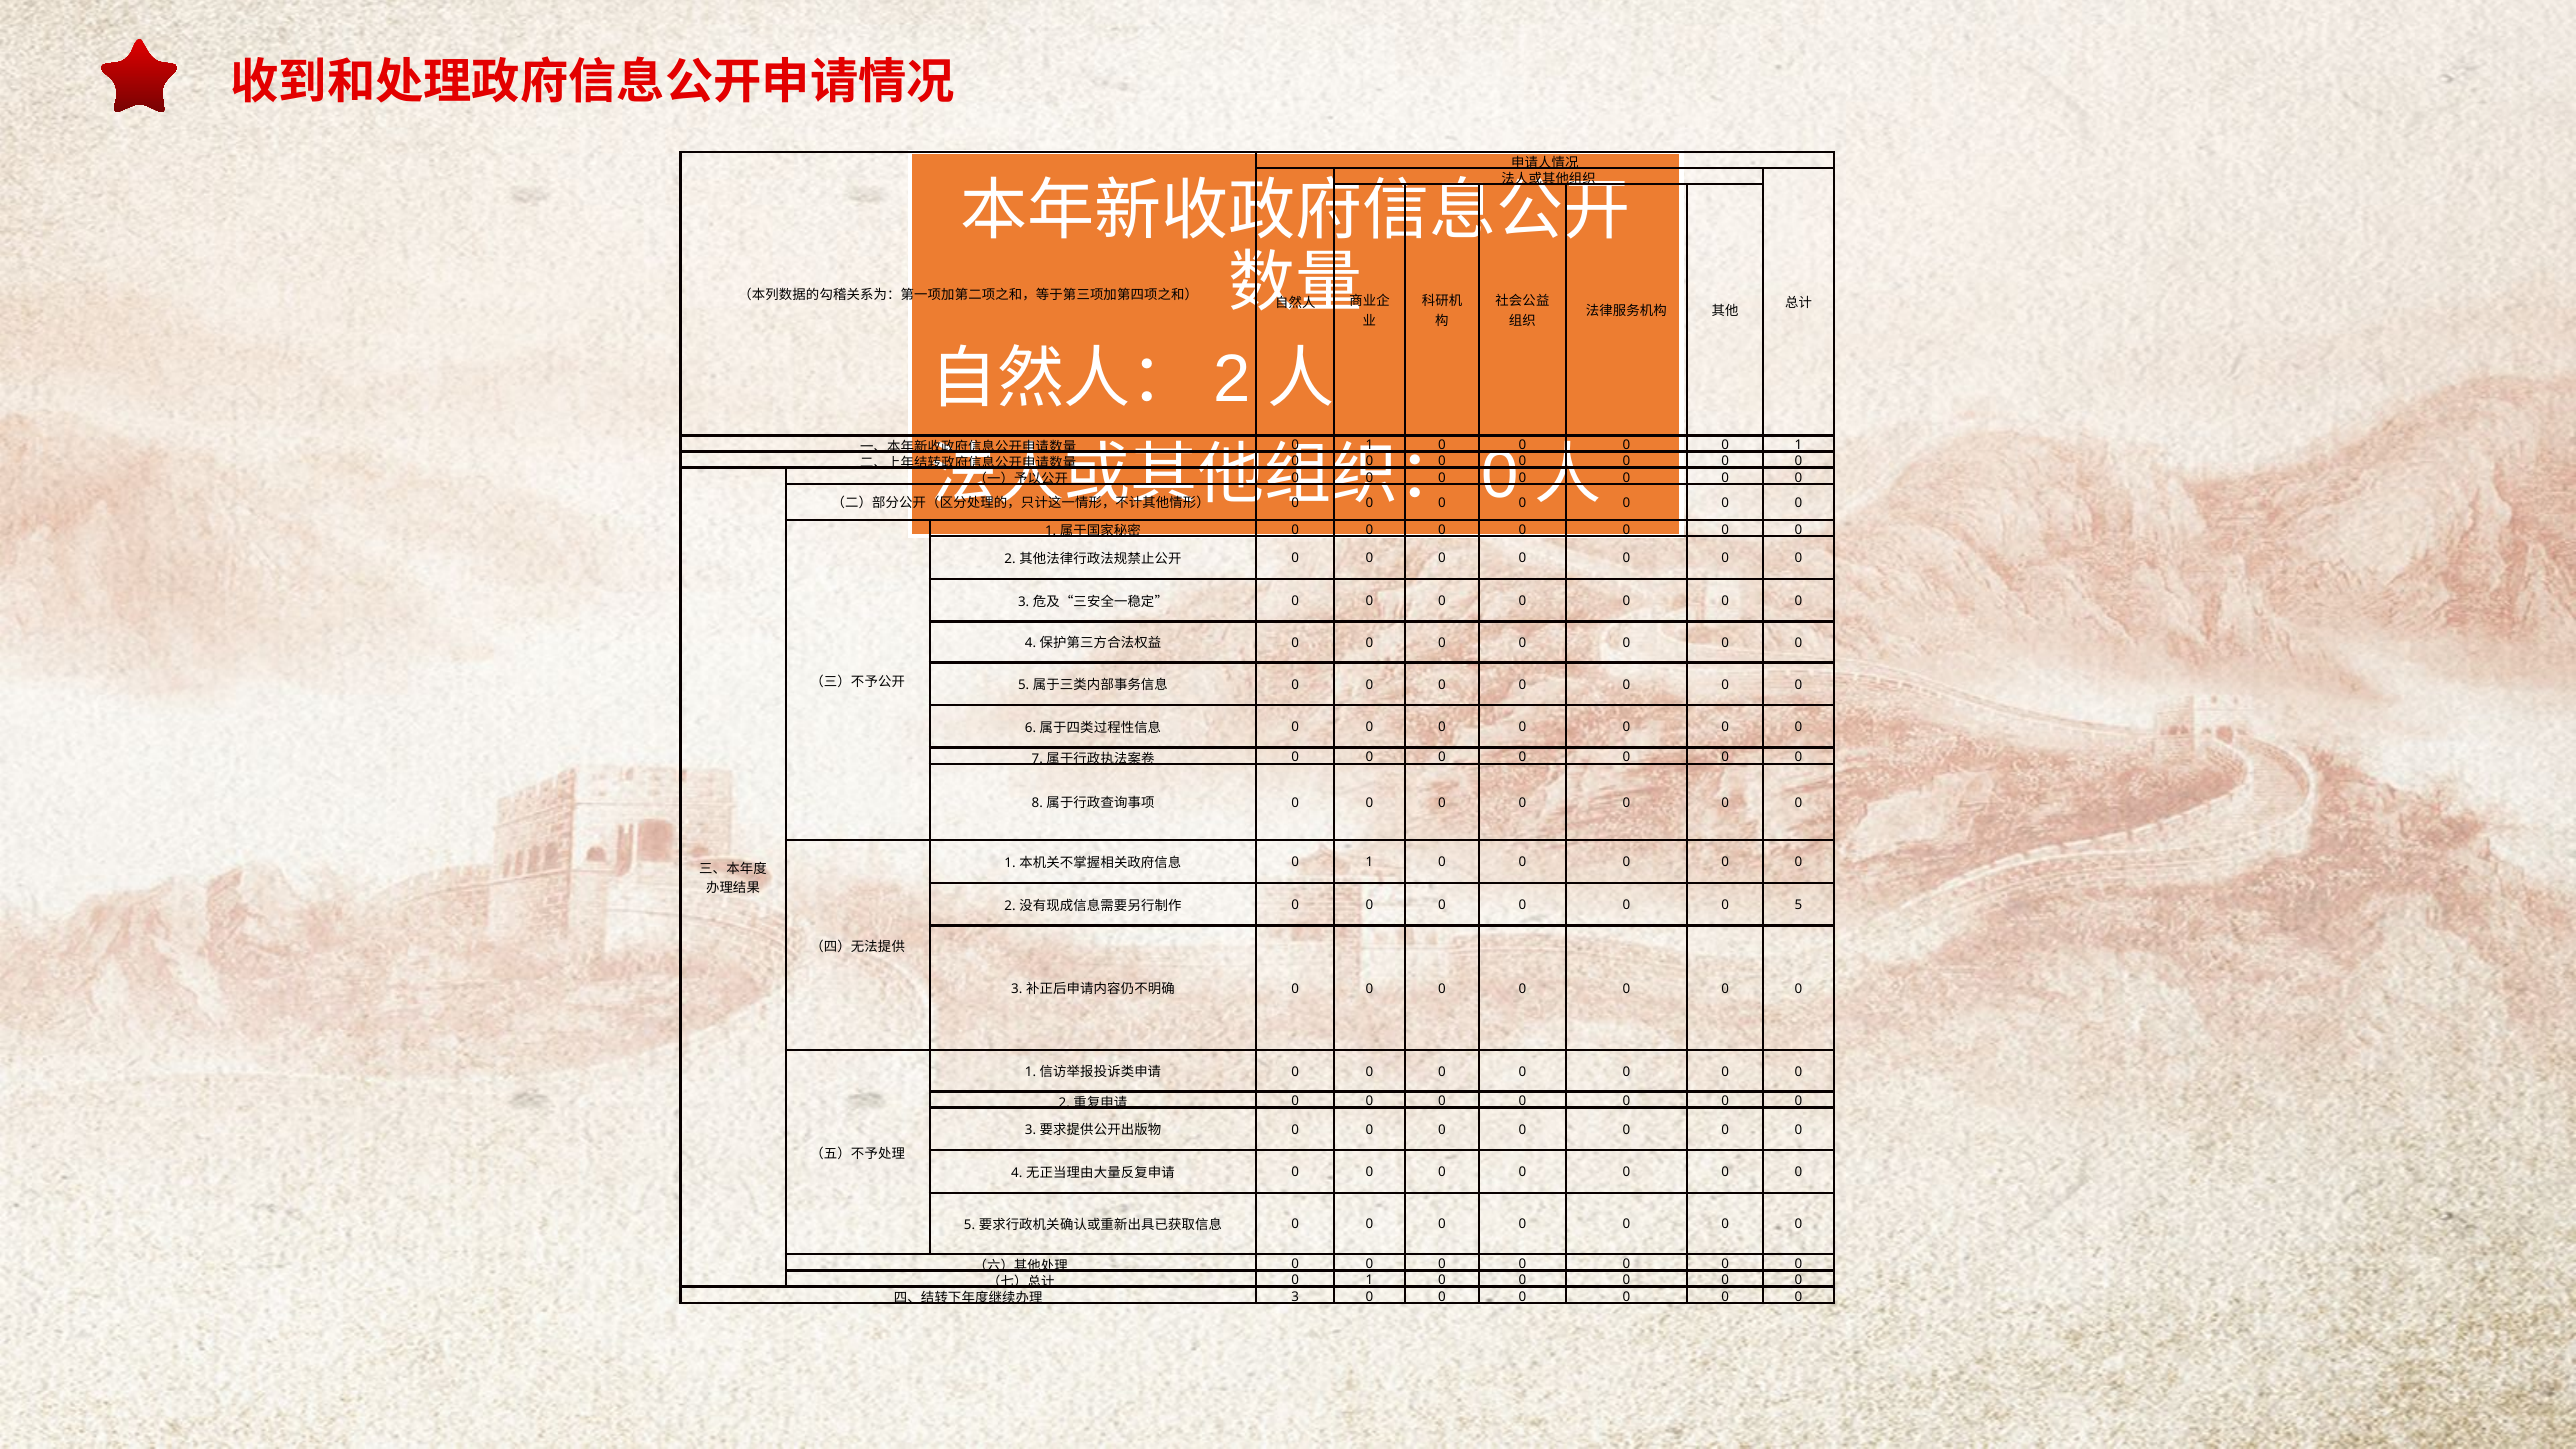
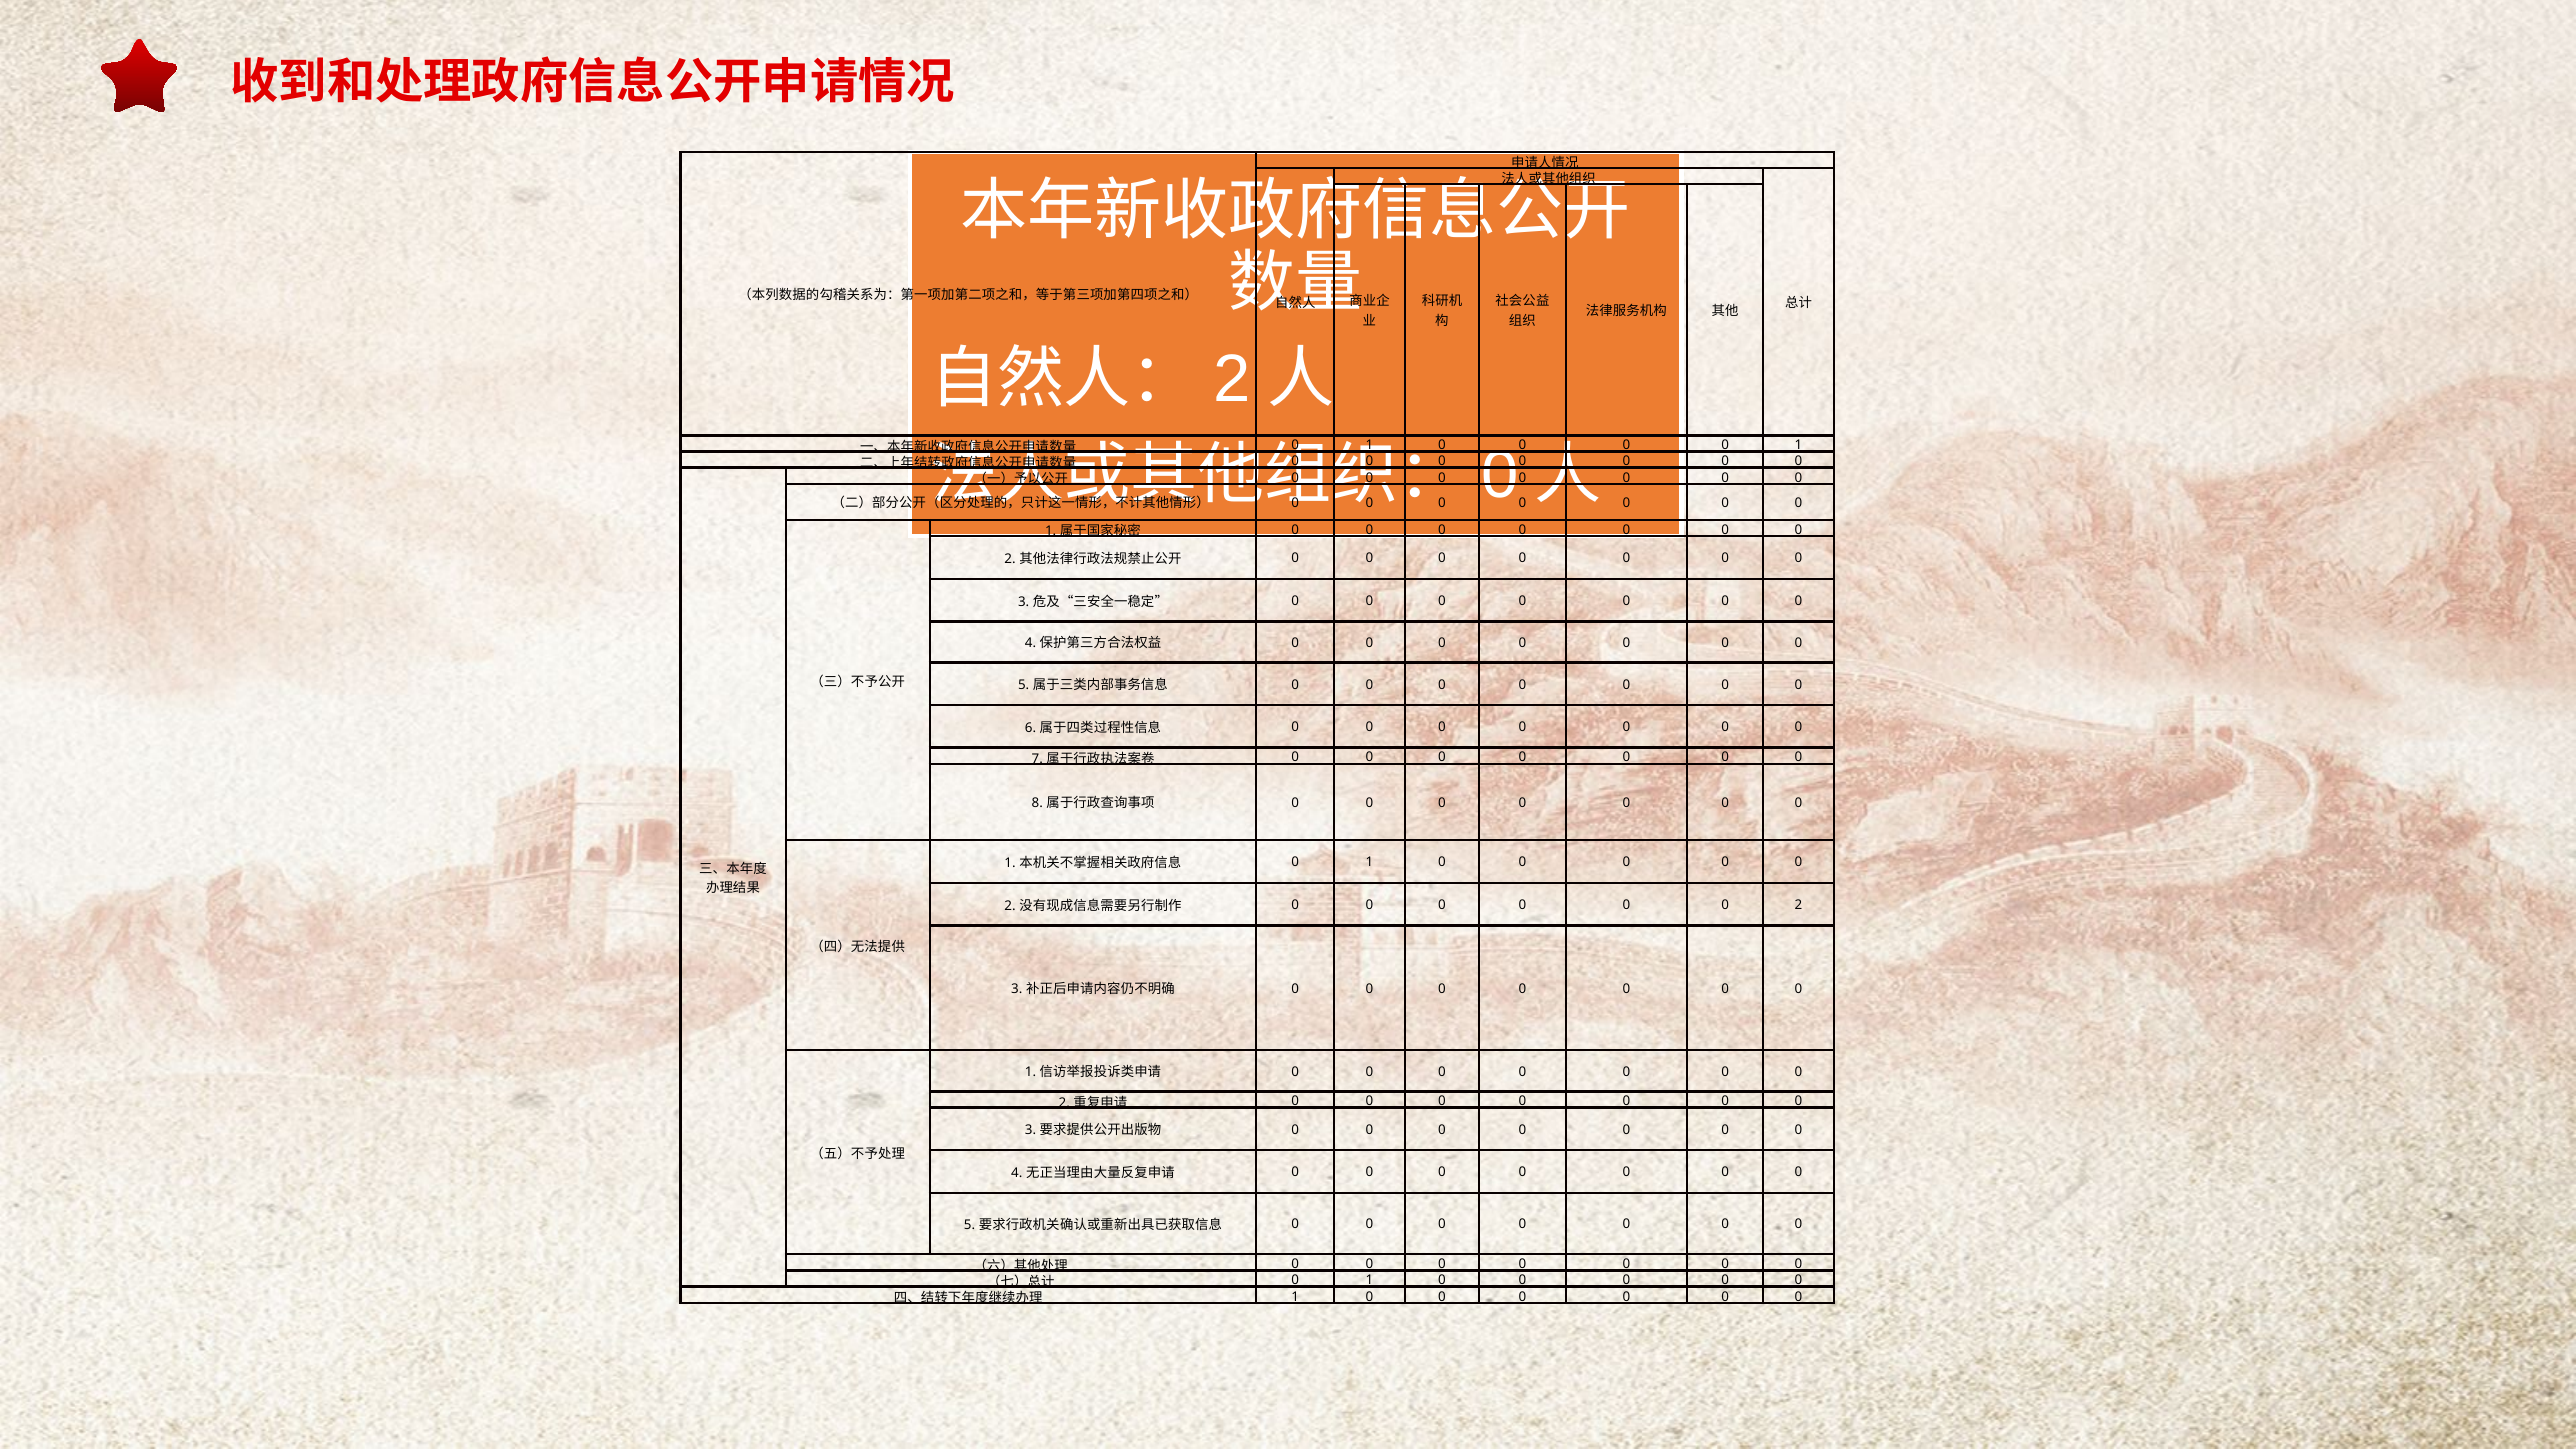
5: 5 -> 2 (1799, 905)
3: 3 -> 1 (1295, 1297)
